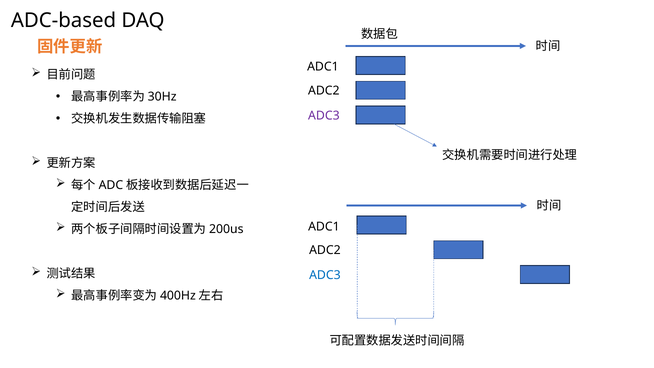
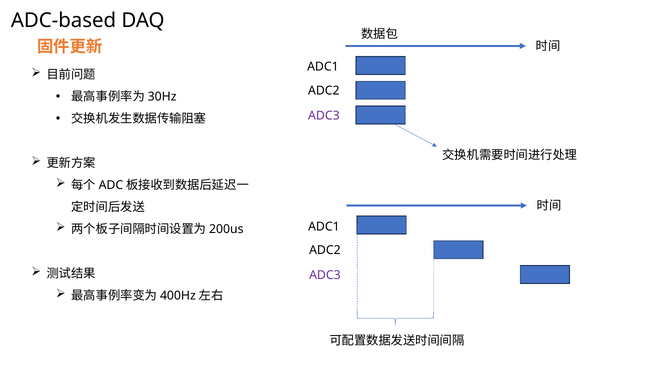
ADC3 colour: blue -> purple (325, 275)
